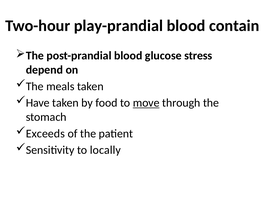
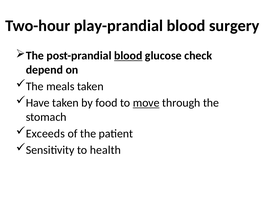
contain: contain -> surgery (234, 26)
blood underline: none -> present (128, 56)
stress: stress -> check (198, 56)
locally: locally -> health (105, 150)
